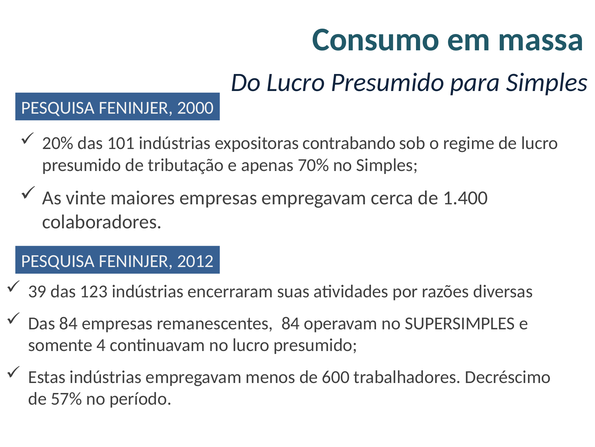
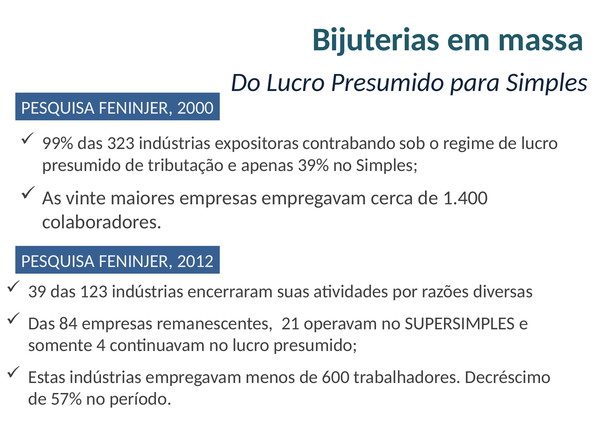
Consumo: Consumo -> Bijuterias (376, 39)
20%: 20% -> 99% (58, 143)
101: 101 -> 323 (121, 143)
70%: 70% -> 39% (313, 165)
remanescentes 84: 84 -> 21 (291, 323)
